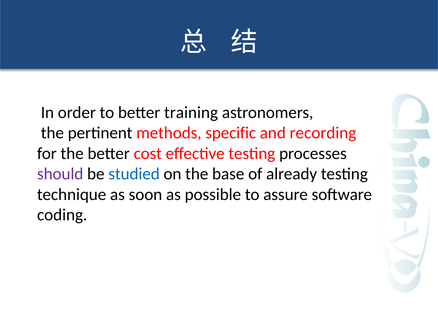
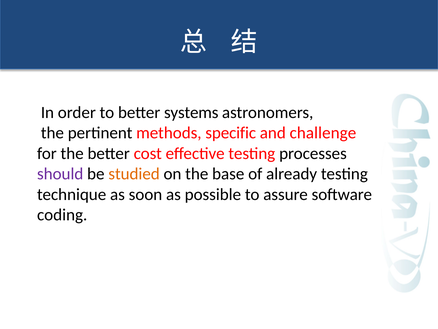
training: training -> systems (191, 112)
recording: recording -> challenge (323, 133)
studied colour: blue -> orange (134, 174)
